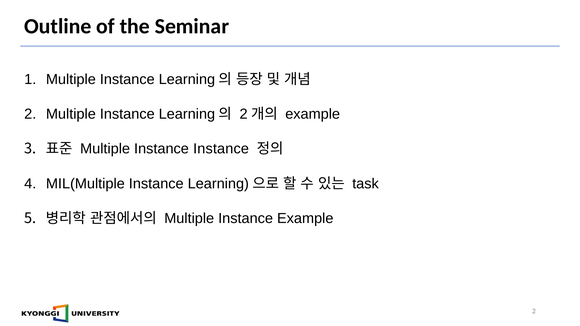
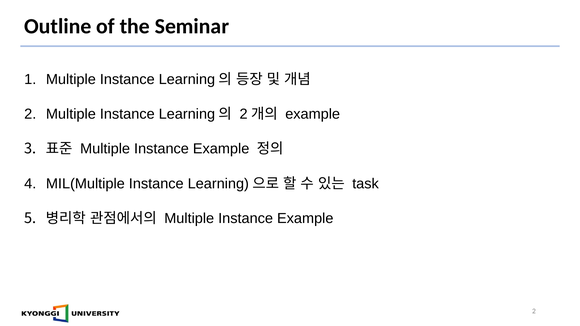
Instance: Instance -> Example (221, 149)
